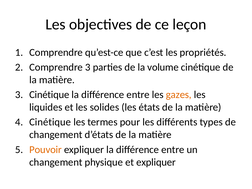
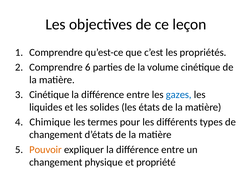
Comprendre 3: 3 -> 6 (88, 67)
gazes colour: orange -> blue (179, 95)
Cinétique: Cinétique -> Chimique (50, 122)
et expliquer: expliquer -> propriété (156, 162)
